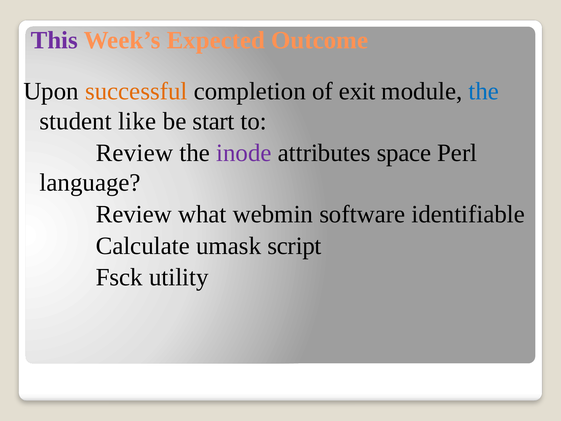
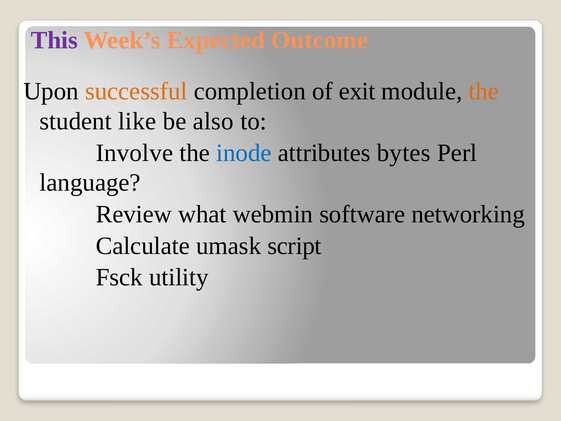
the colour: blue -> orange (484, 91)
start: start -> also (213, 121)
Review: Review -> Involve (134, 153)
inode colour: purple -> blue (244, 153)
space: space -> bytes (404, 153)
identifiable: identifiable -> networking (468, 214)
